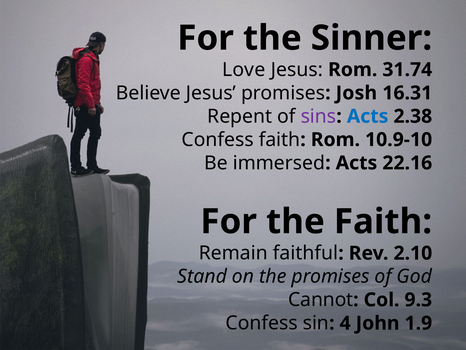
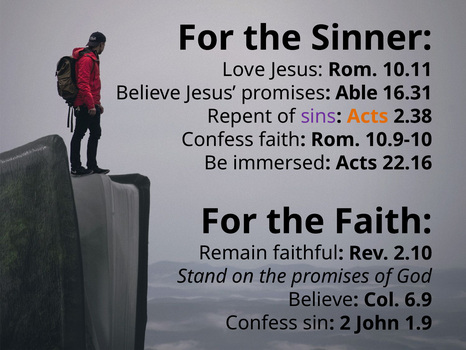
31.74: 31.74 -> 10.11 (407, 70)
Josh: Josh -> Able (357, 93)
Acts colour: blue -> orange (368, 116)
Cannot: Cannot -> Believe (321, 299)
9.3: 9.3 -> 6.9 (418, 299)
4: 4 -> 2 (345, 323)
